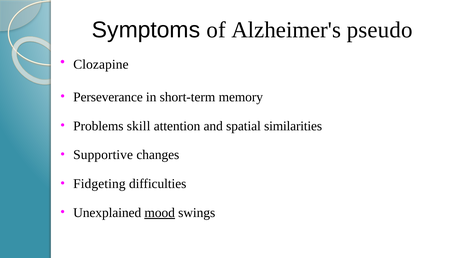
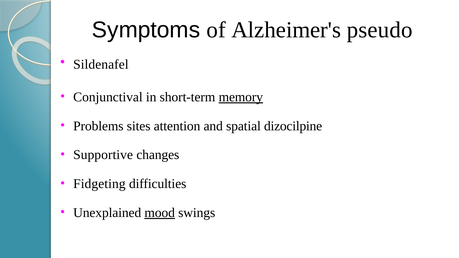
Clozapine: Clozapine -> Sildenafel (101, 64)
Perseverance: Perseverance -> Conjunctival (108, 97)
memory underline: none -> present (241, 97)
skill: skill -> sites (139, 126)
similarities: similarities -> dizocilpine (293, 126)
